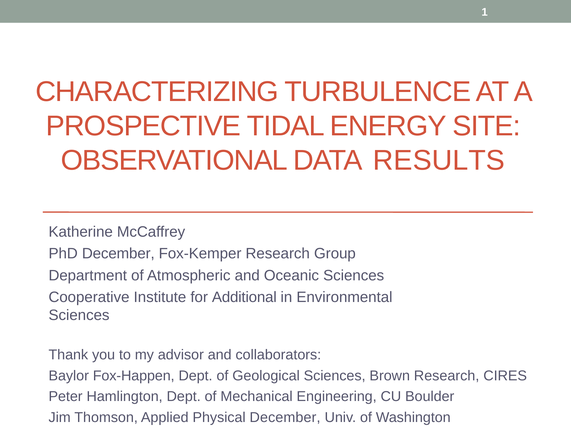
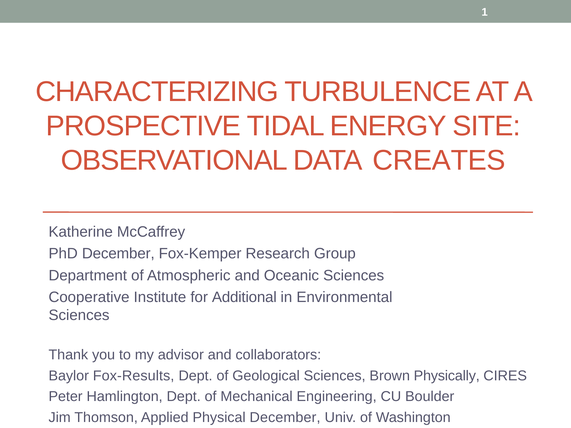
RESULTS: RESULTS -> CREATES (439, 160)
Fox-Happen: Fox-Happen -> Fox-Results (134, 376)
Brown Research: Research -> Physically (447, 376)
